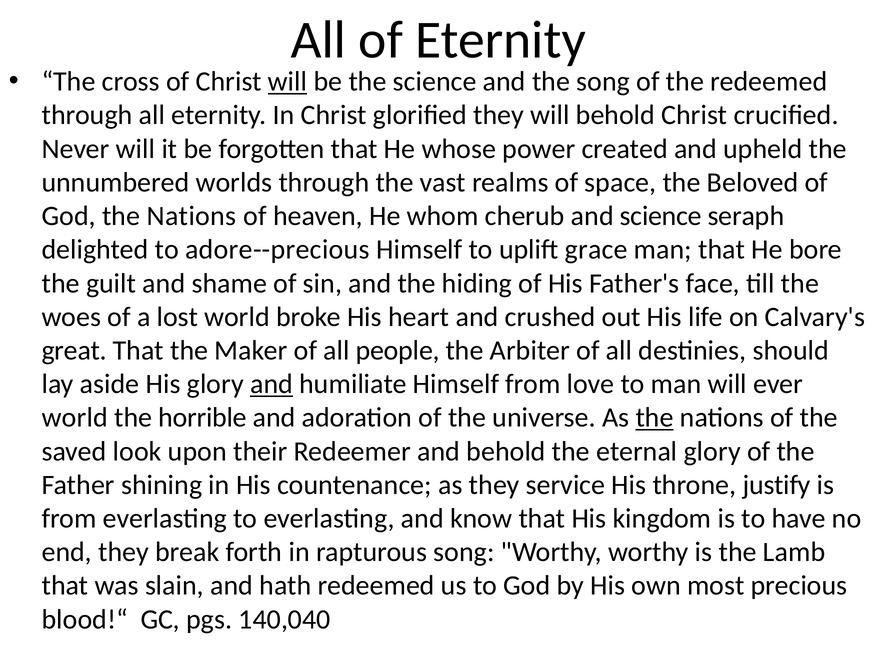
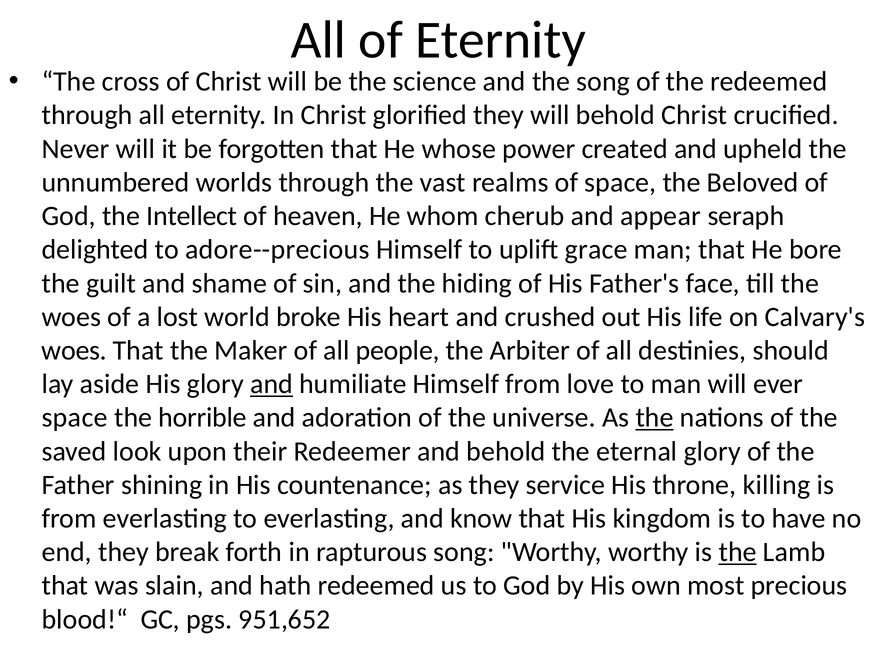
will underline: present -> none (288, 82)
God the Nations: Nations -> Intellect (192, 216)
and science: science -> appear (661, 216)
great: great -> woes (74, 350)
world: world -> space (75, 418)
justify: justify -> killing (776, 485)
the underline: none -> present (738, 552)
140,040: 140,040 -> 951,652 (285, 619)
